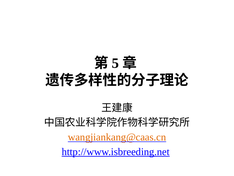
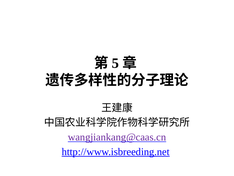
wangjiankang@caas.cn colour: orange -> purple (117, 137)
